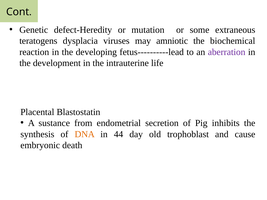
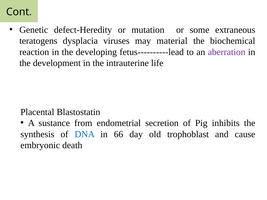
amniotic: amniotic -> material (172, 41)
DNA colour: orange -> blue (85, 134)
44: 44 -> 66 (119, 134)
